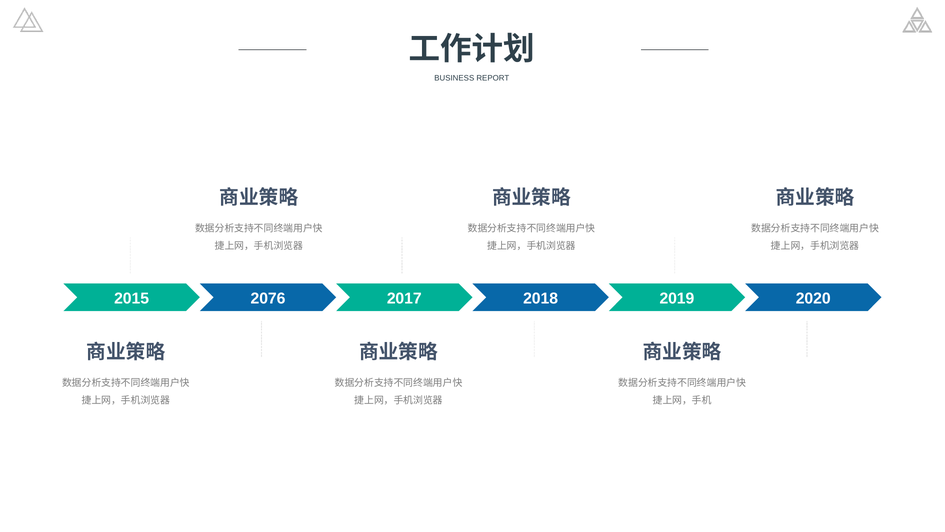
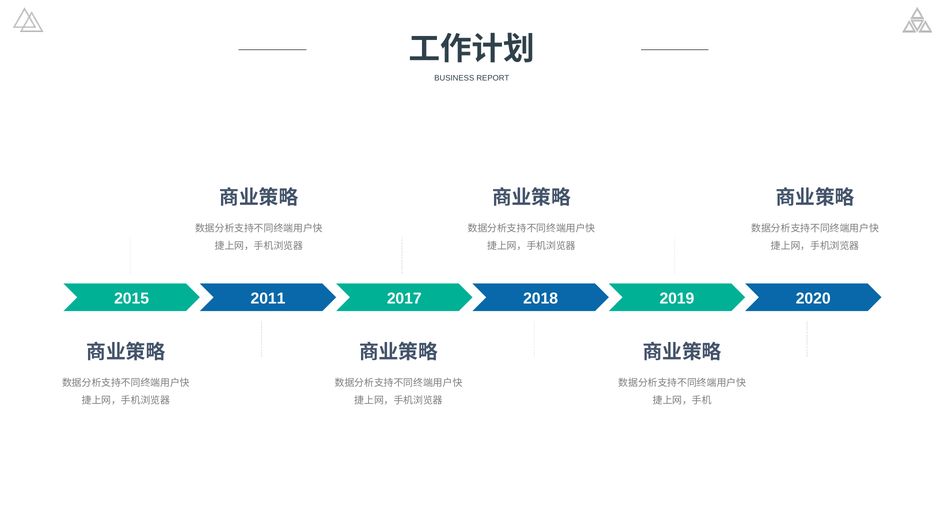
2076: 2076 -> 2011 (268, 298)
